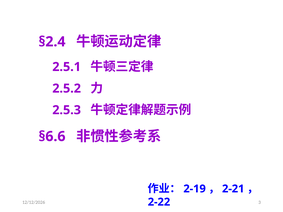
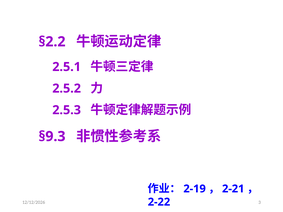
§2.4: §2.4 -> §2.2 (52, 42)
§6.6: §6.6 -> §9.3 (52, 137)
